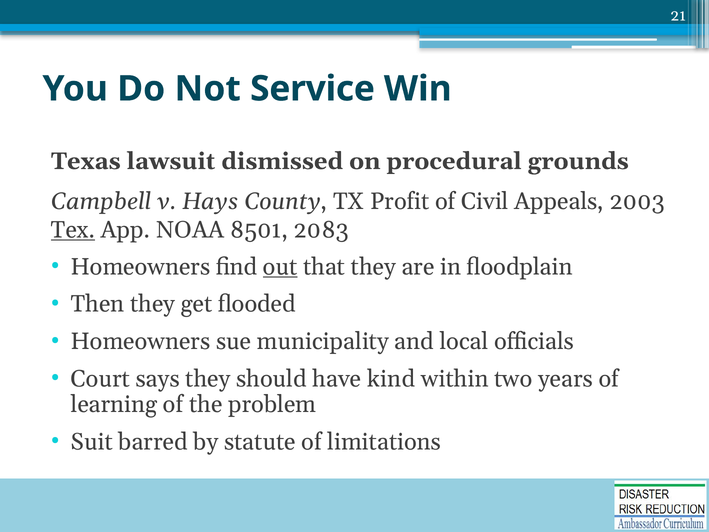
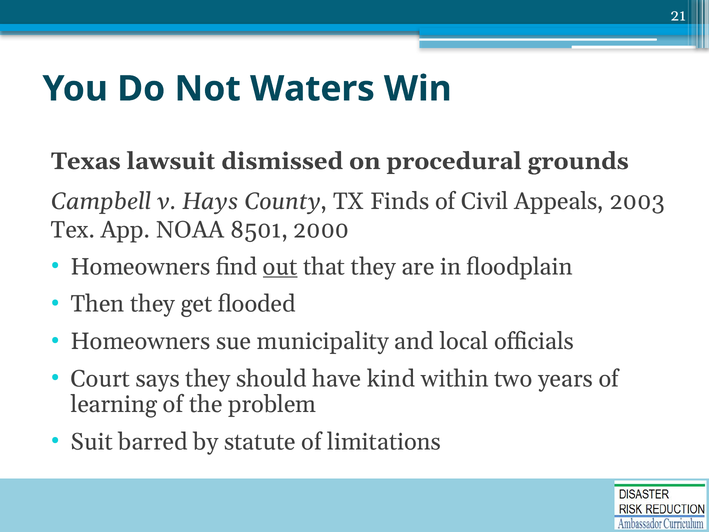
Service: Service -> Waters (312, 89)
Profit: Profit -> Finds (400, 201)
Tex underline: present -> none (73, 230)
2083: 2083 -> 2000 (321, 230)
